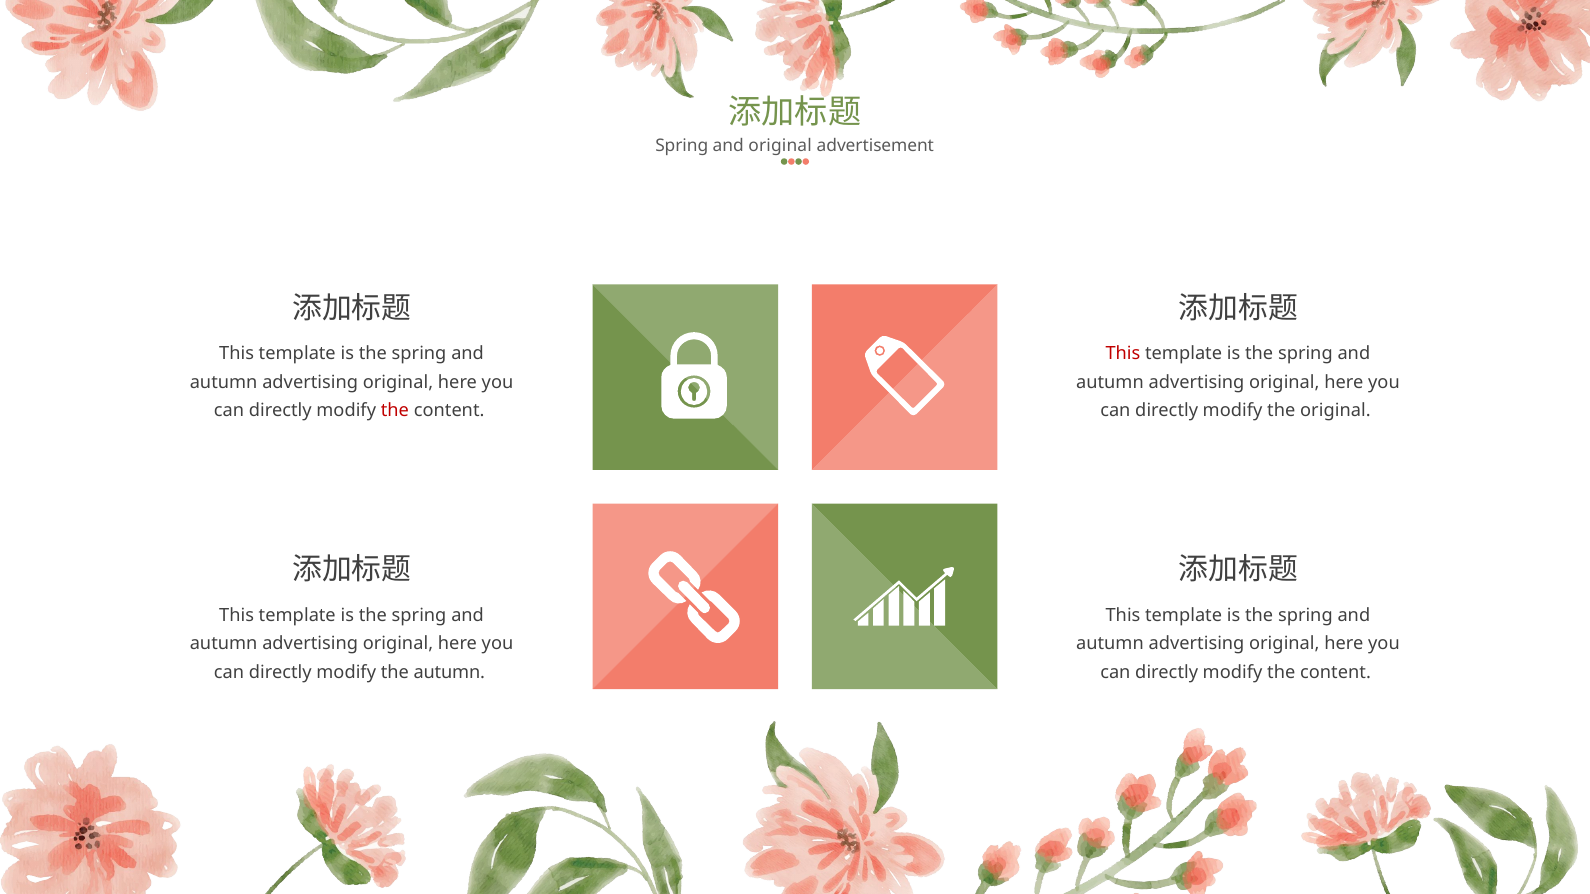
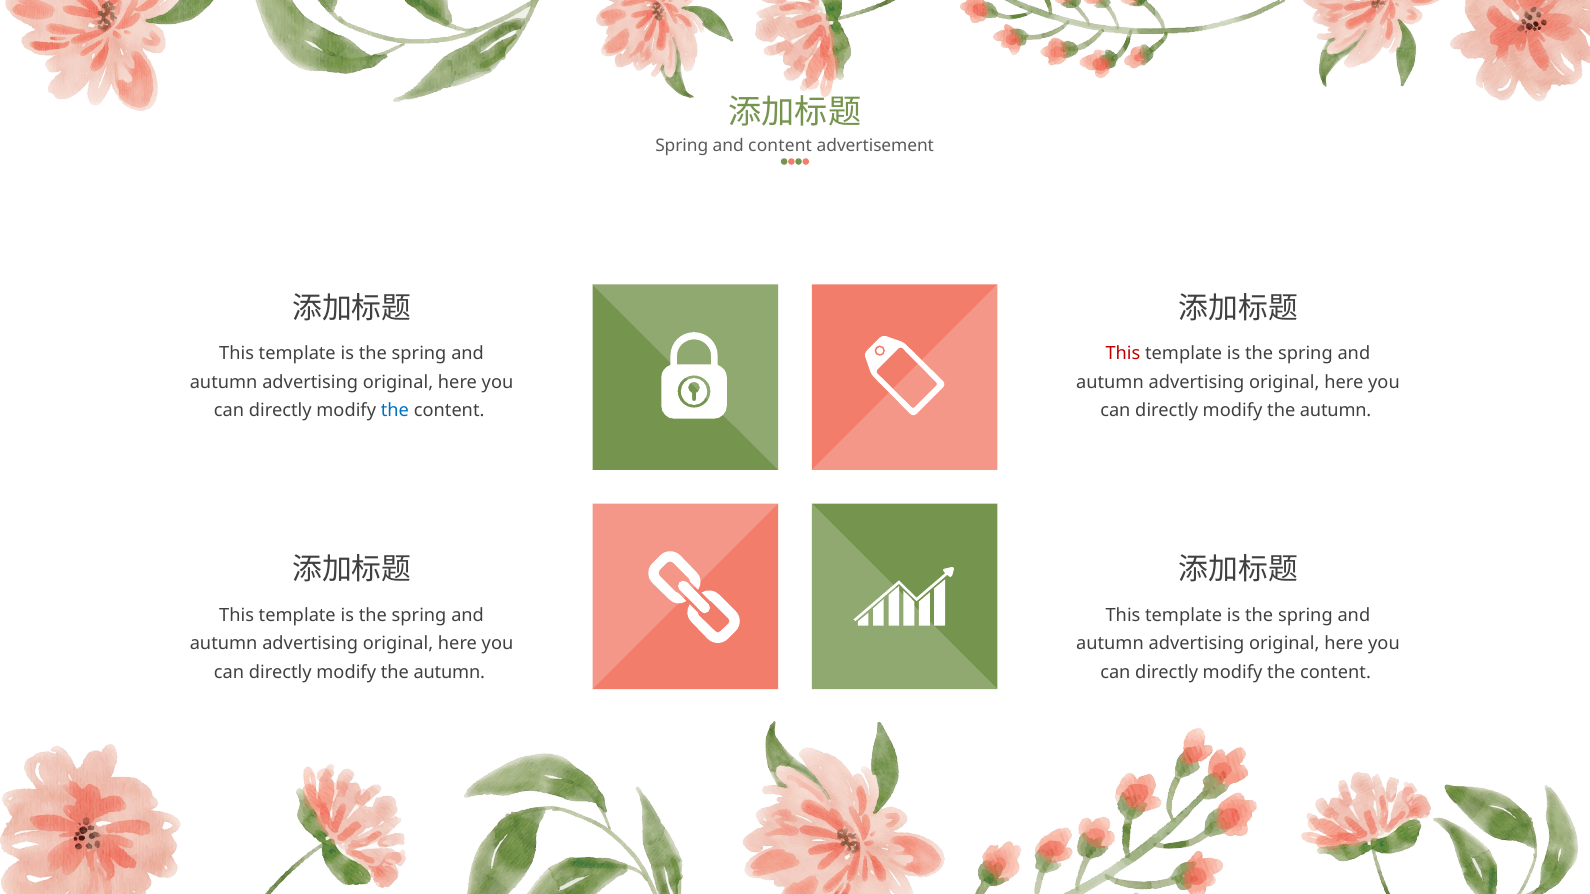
and original: original -> content (780, 145)
the colour: red -> blue (395, 411)
original: original -> autumn (1336, 411)
